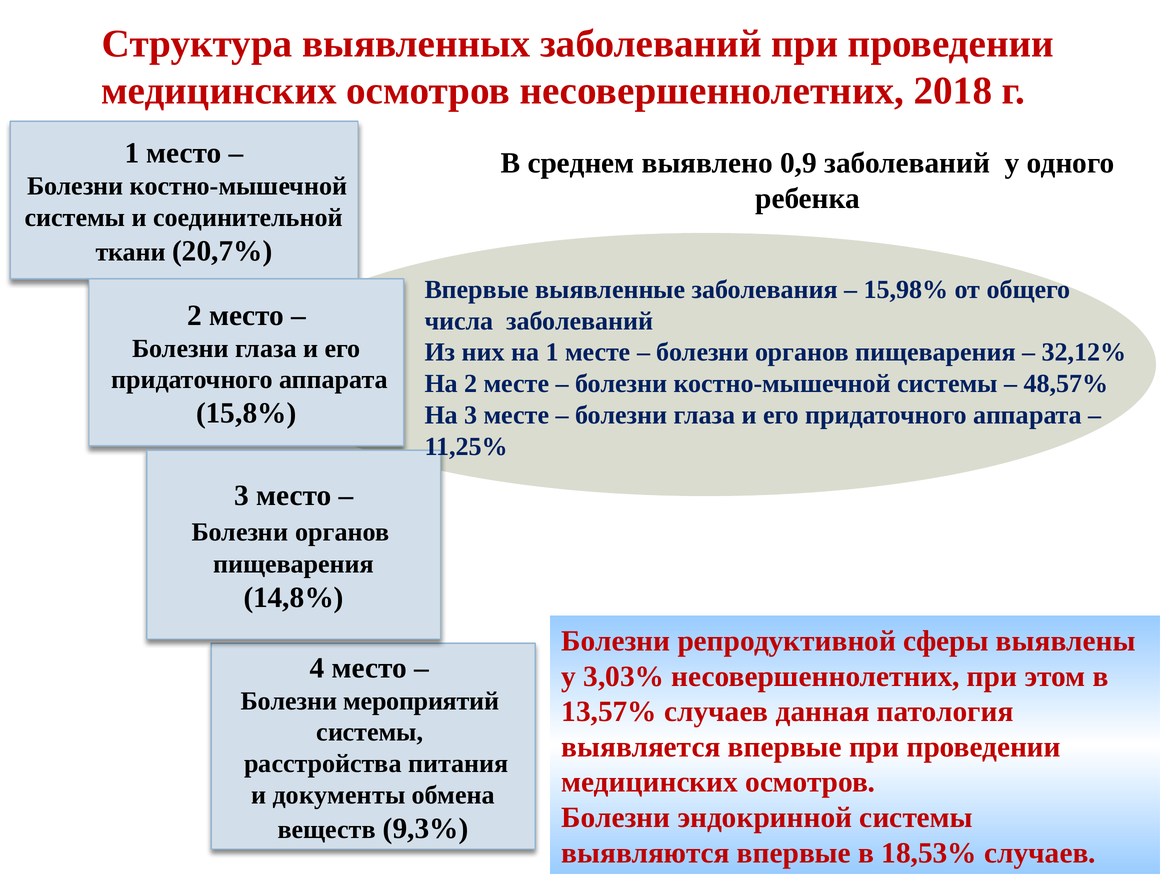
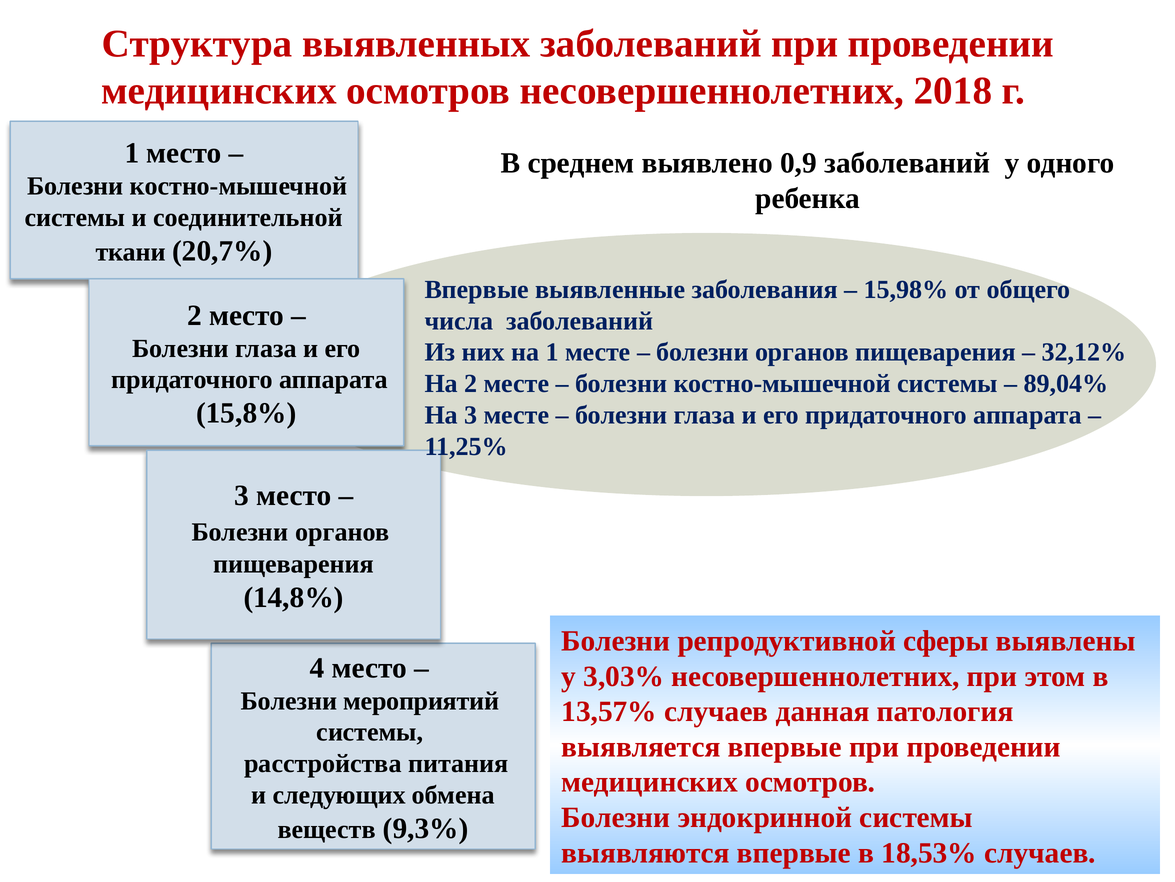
48,57%: 48,57% -> 89,04% (1066, 383)
документы: документы -> следующих (339, 794)
